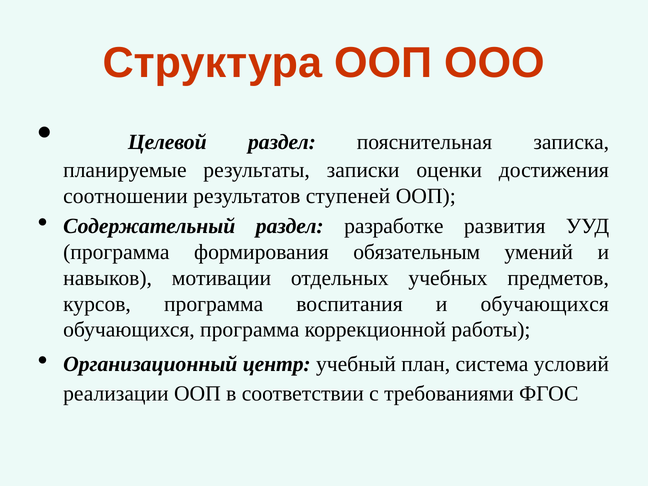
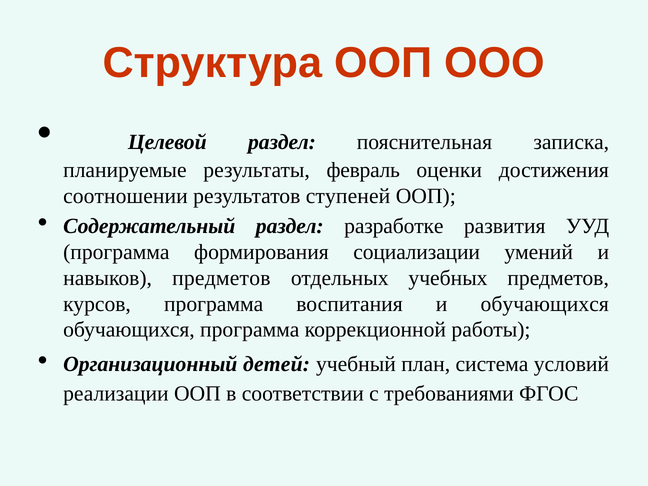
записки: записки -> февраль (363, 170)
обязательным: обязательным -> социализации (417, 252)
навыков мотивации: мотивации -> предметов (221, 278)
центр: центр -> детей (277, 364)
